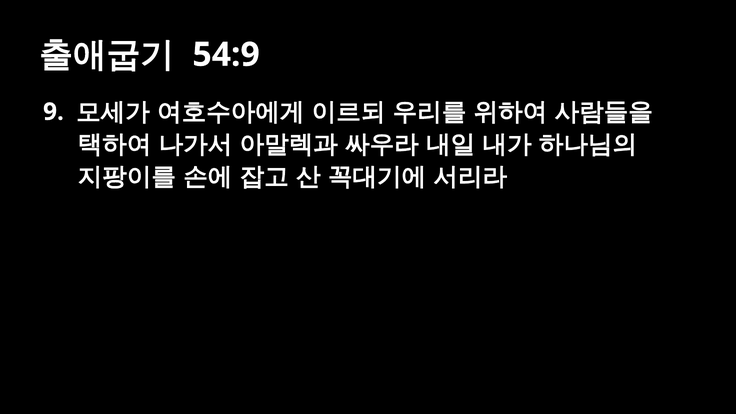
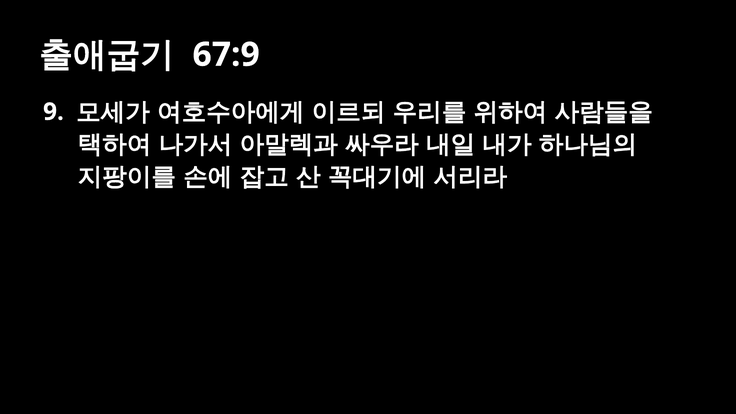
54:9: 54:9 -> 67:9 (226, 55)
